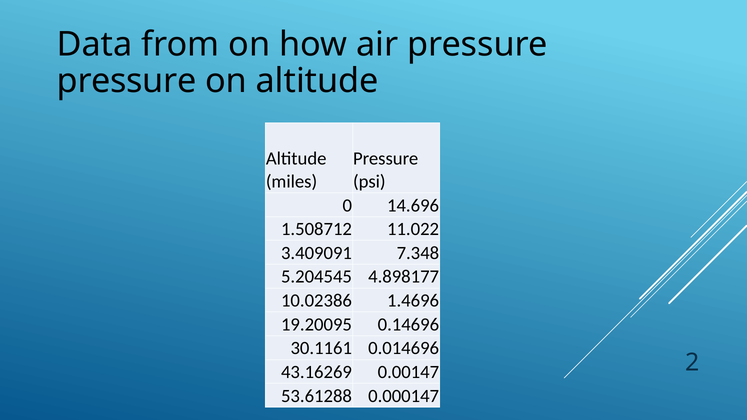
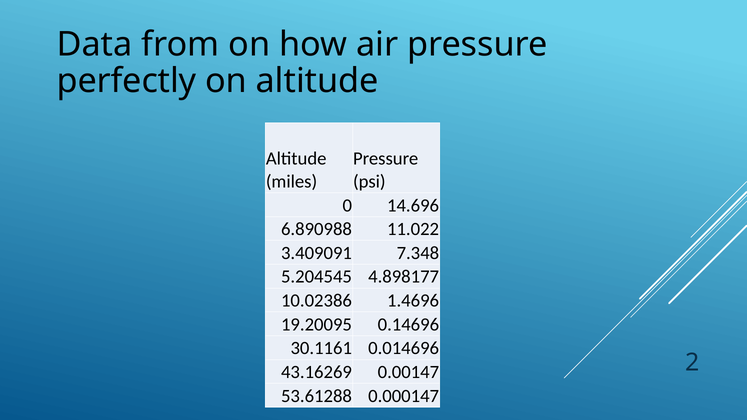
pressure: pressure -> perfectly (127, 81)
1.508712: 1.508712 -> 6.890988 (316, 229)
